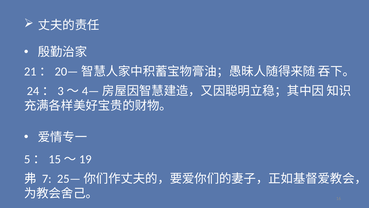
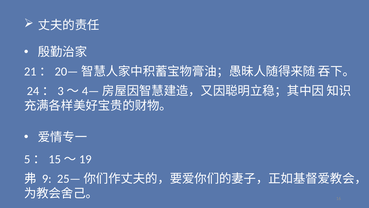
7: 7 -> 9 (47, 178)
